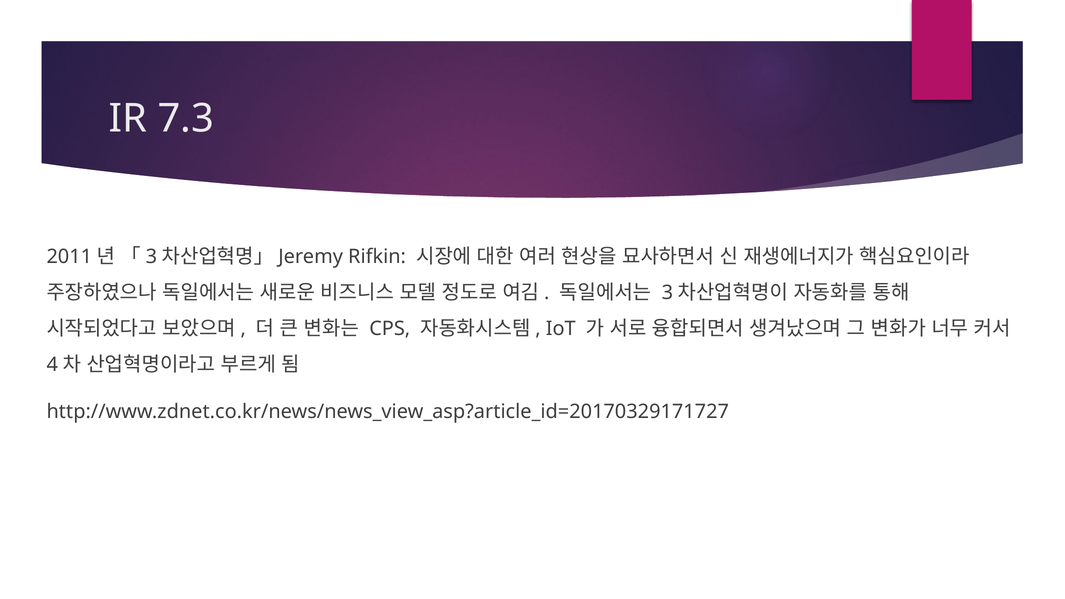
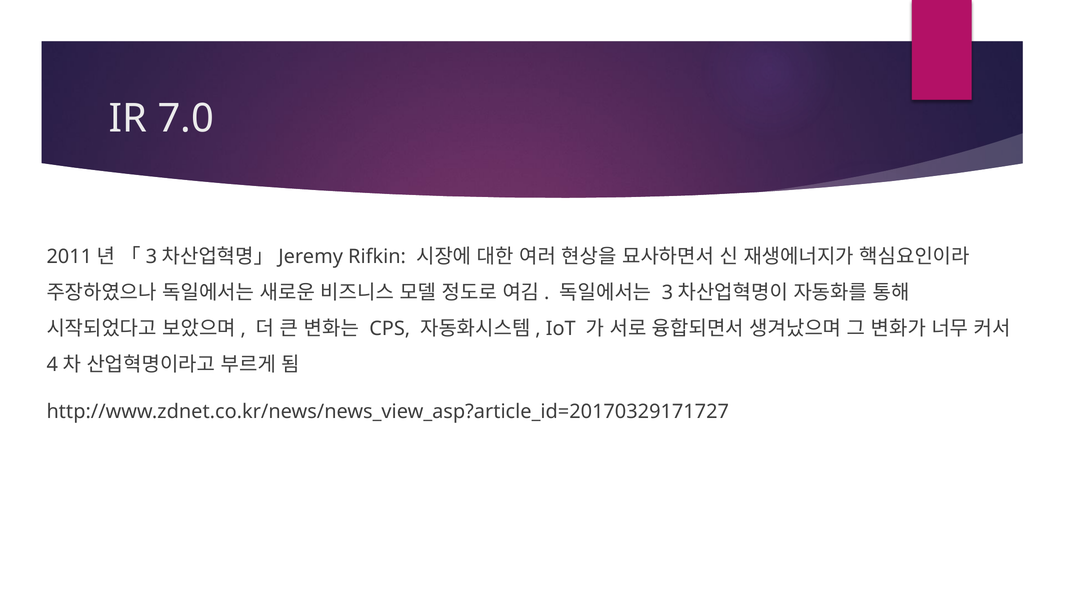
7.3: 7.3 -> 7.0 (186, 119)
